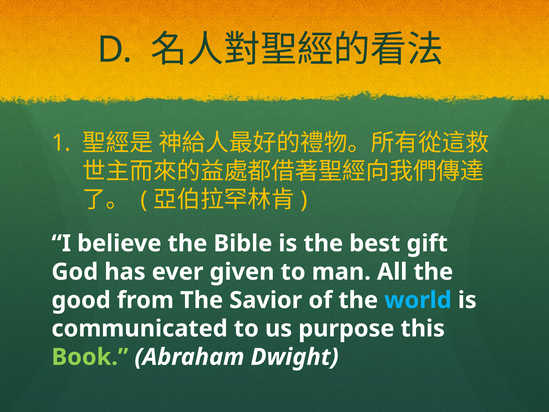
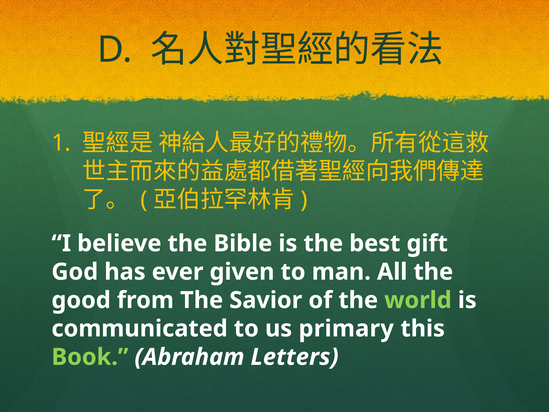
world colour: light blue -> light green (418, 300)
purpose: purpose -> primary (346, 328)
Dwight: Dwight -> Letters (295, 357)
